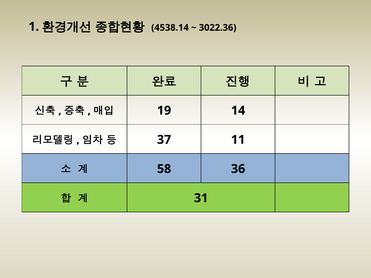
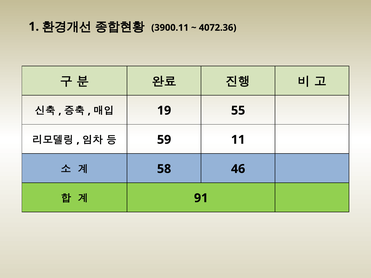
4538.14: 4538.14 -> 3900.11 (170, 28)
3022.36: 3022.36 -> 4072.36 (218, 28)
14: 14 -> 55 (238, 111)
37: 37 -> 59 (164, 140)
36: 36 -> 46 (238, 169)
31: 31 -> 91 (201, 198)
